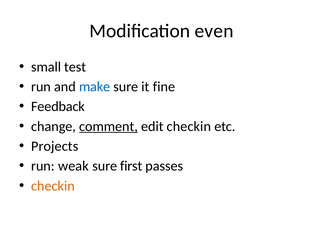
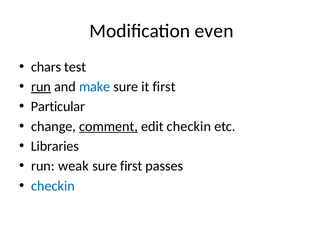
small: small -> chars (46, 67)
run underline: none -> present (41, 87)
it fine: fine -> first (164, 87)
Feedback: Feedback -> Particular (58, 107)
Projects: Projects -> Libraries (55, 146)
checkin colour: orange -> blue (53, 186)
